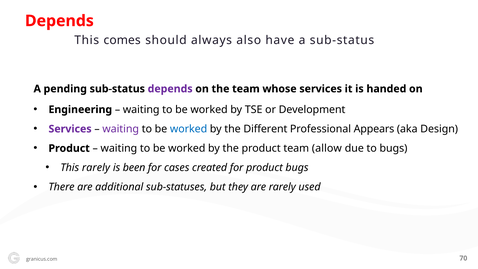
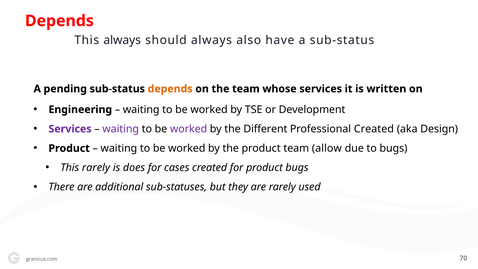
This comes: comes -> always (122, 40)
depends colour: purple -> orange (170, 89)
handed: handed -> written (386, 89)
worked colour: blue -> purple (189, 129)
Professional Appears: Appears -> Created (374, 129)
been: been -> does (134, 168)
